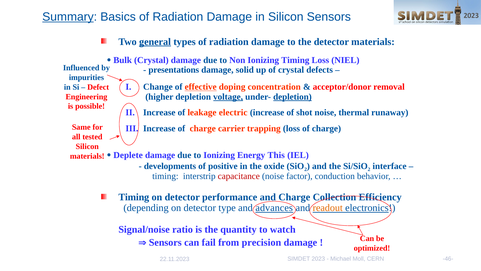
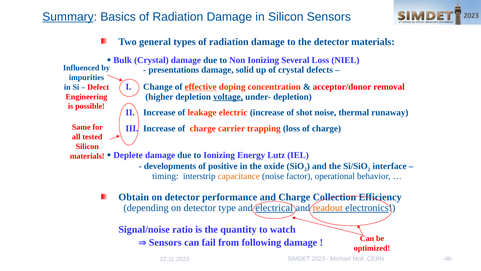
general underline: present -> none (155, 42)
Ionizing Timing: Timing -> Several (295, 60)
depletion underline: present -> none (292, 97)
This: This -> Lutz (276, 155)
capacitance colour: red -> orange (239, 176)
conduction: conduction -> operational (335, 176)
Timing: Timing -> Obtain (134, 197)
advances: advances -> electrical (274, 208)
precision: precision -> following (261, 242)
